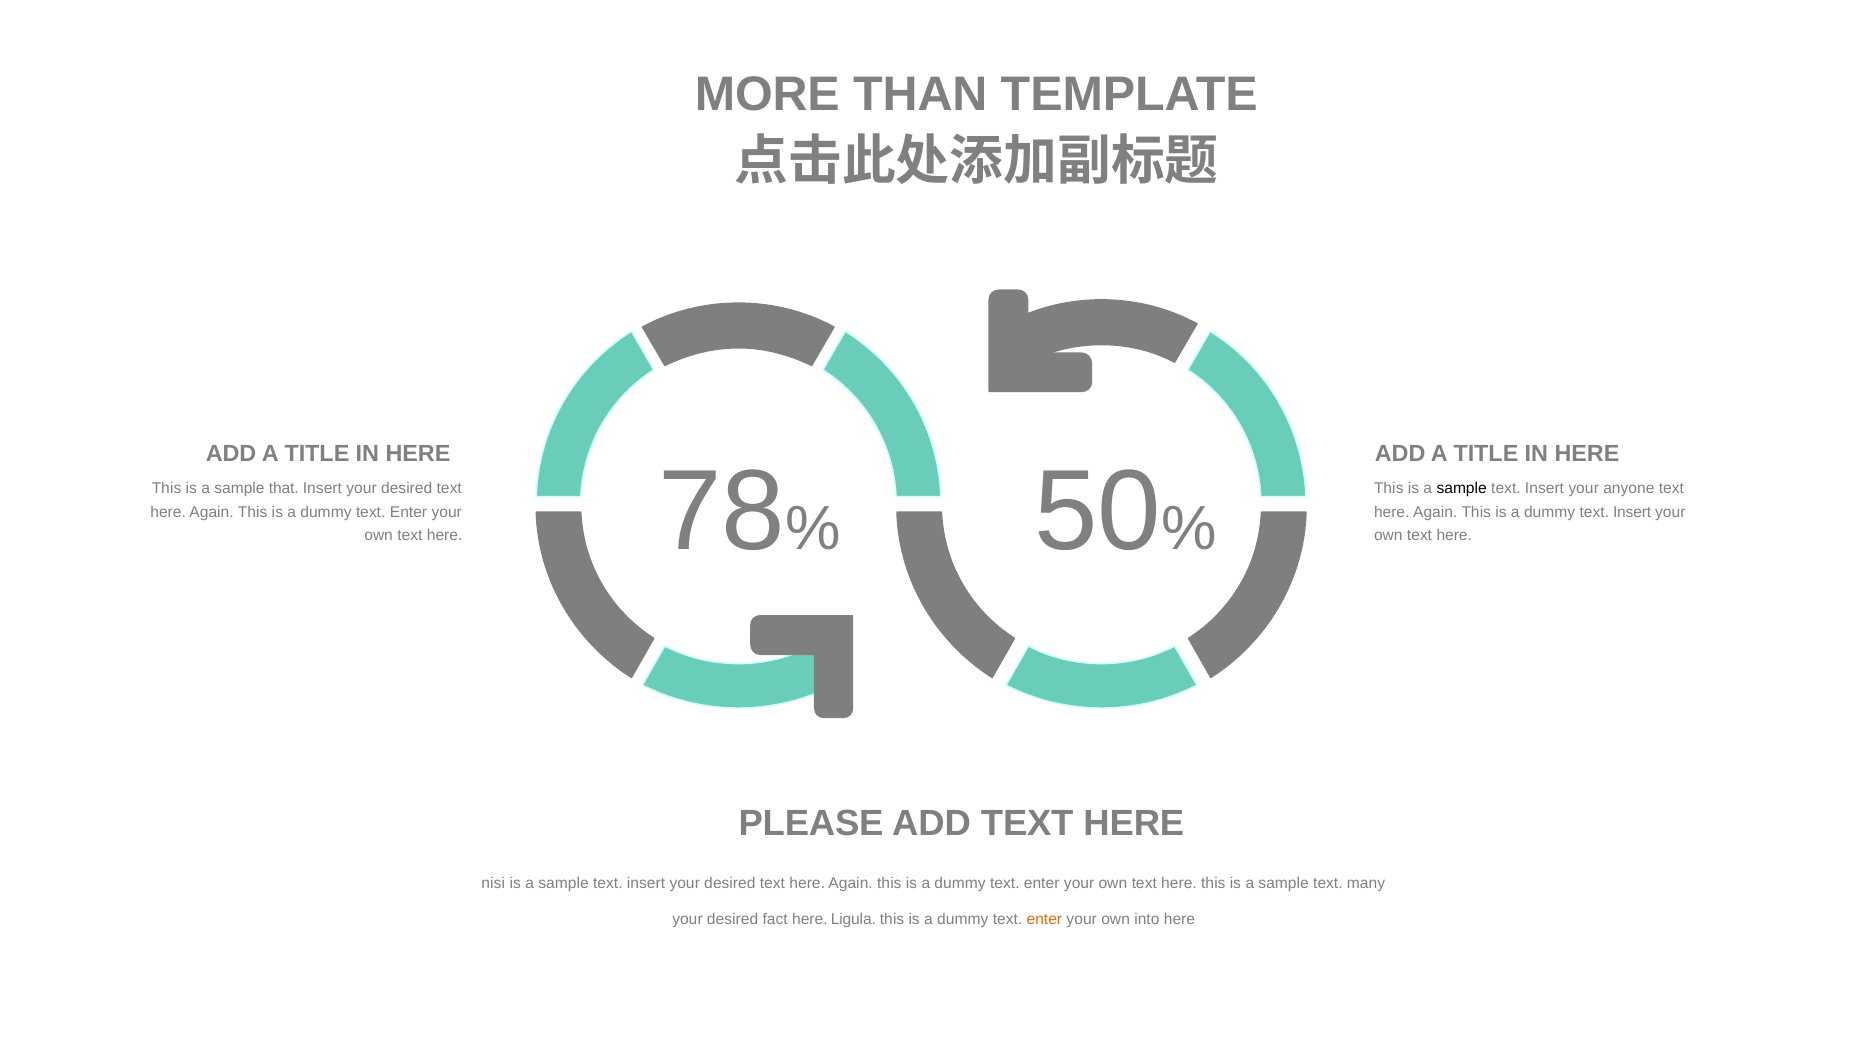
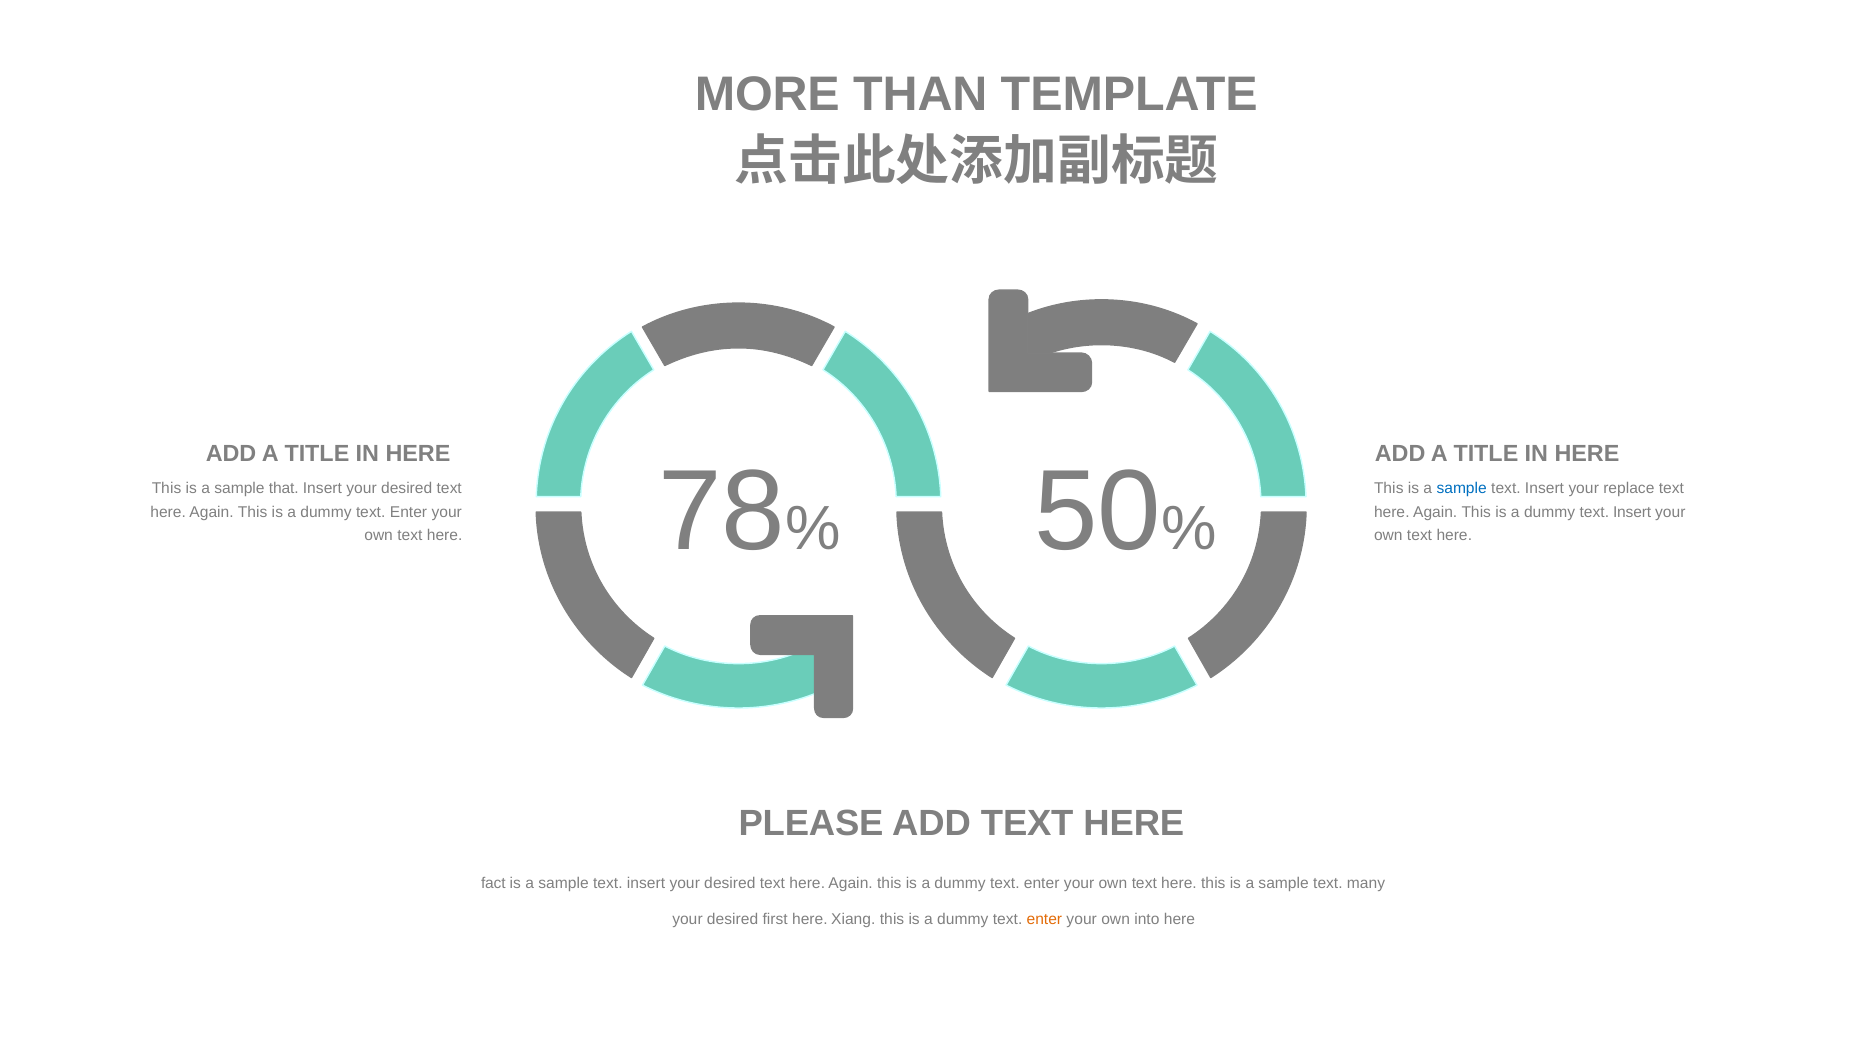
sample colour: black -> blue (1462, 489)
anyone: anyone -> replace (1629, 489)
nisi: nisi -> fact (493, 883)
fact: fact -> first (775, 920)
Ligula: Ligula -> Xiang (853, 920)
